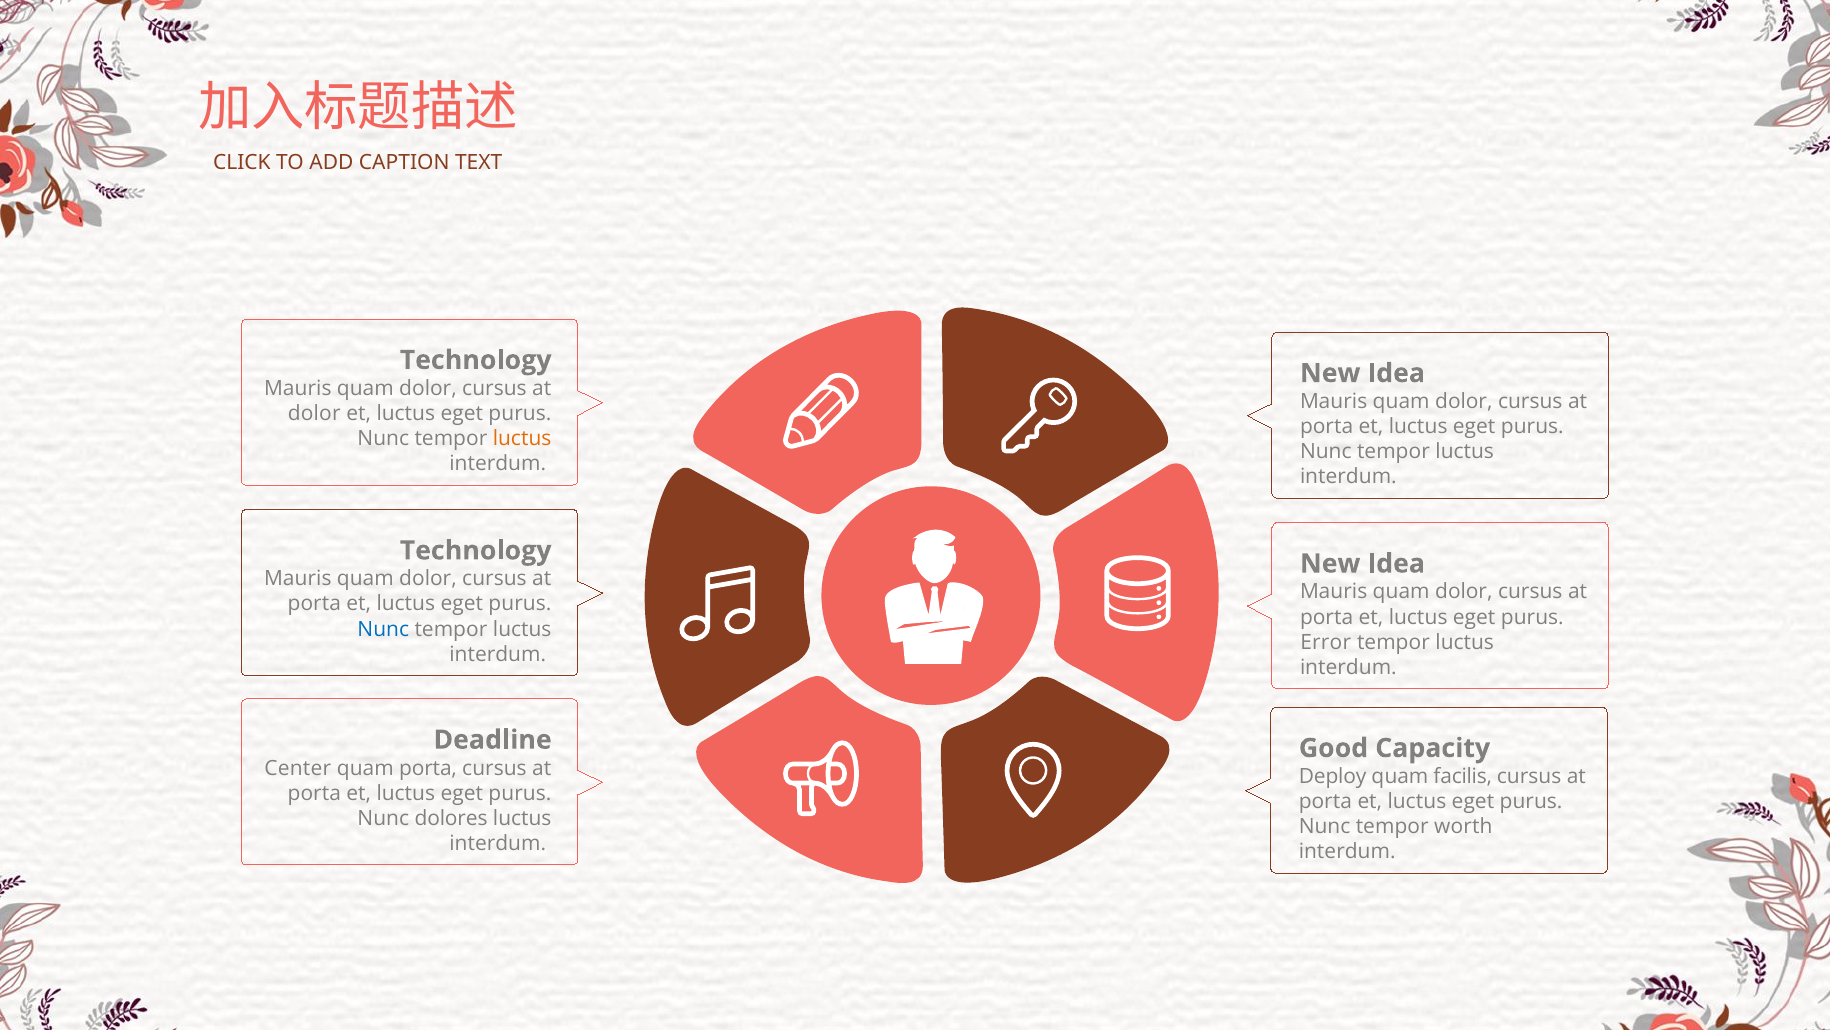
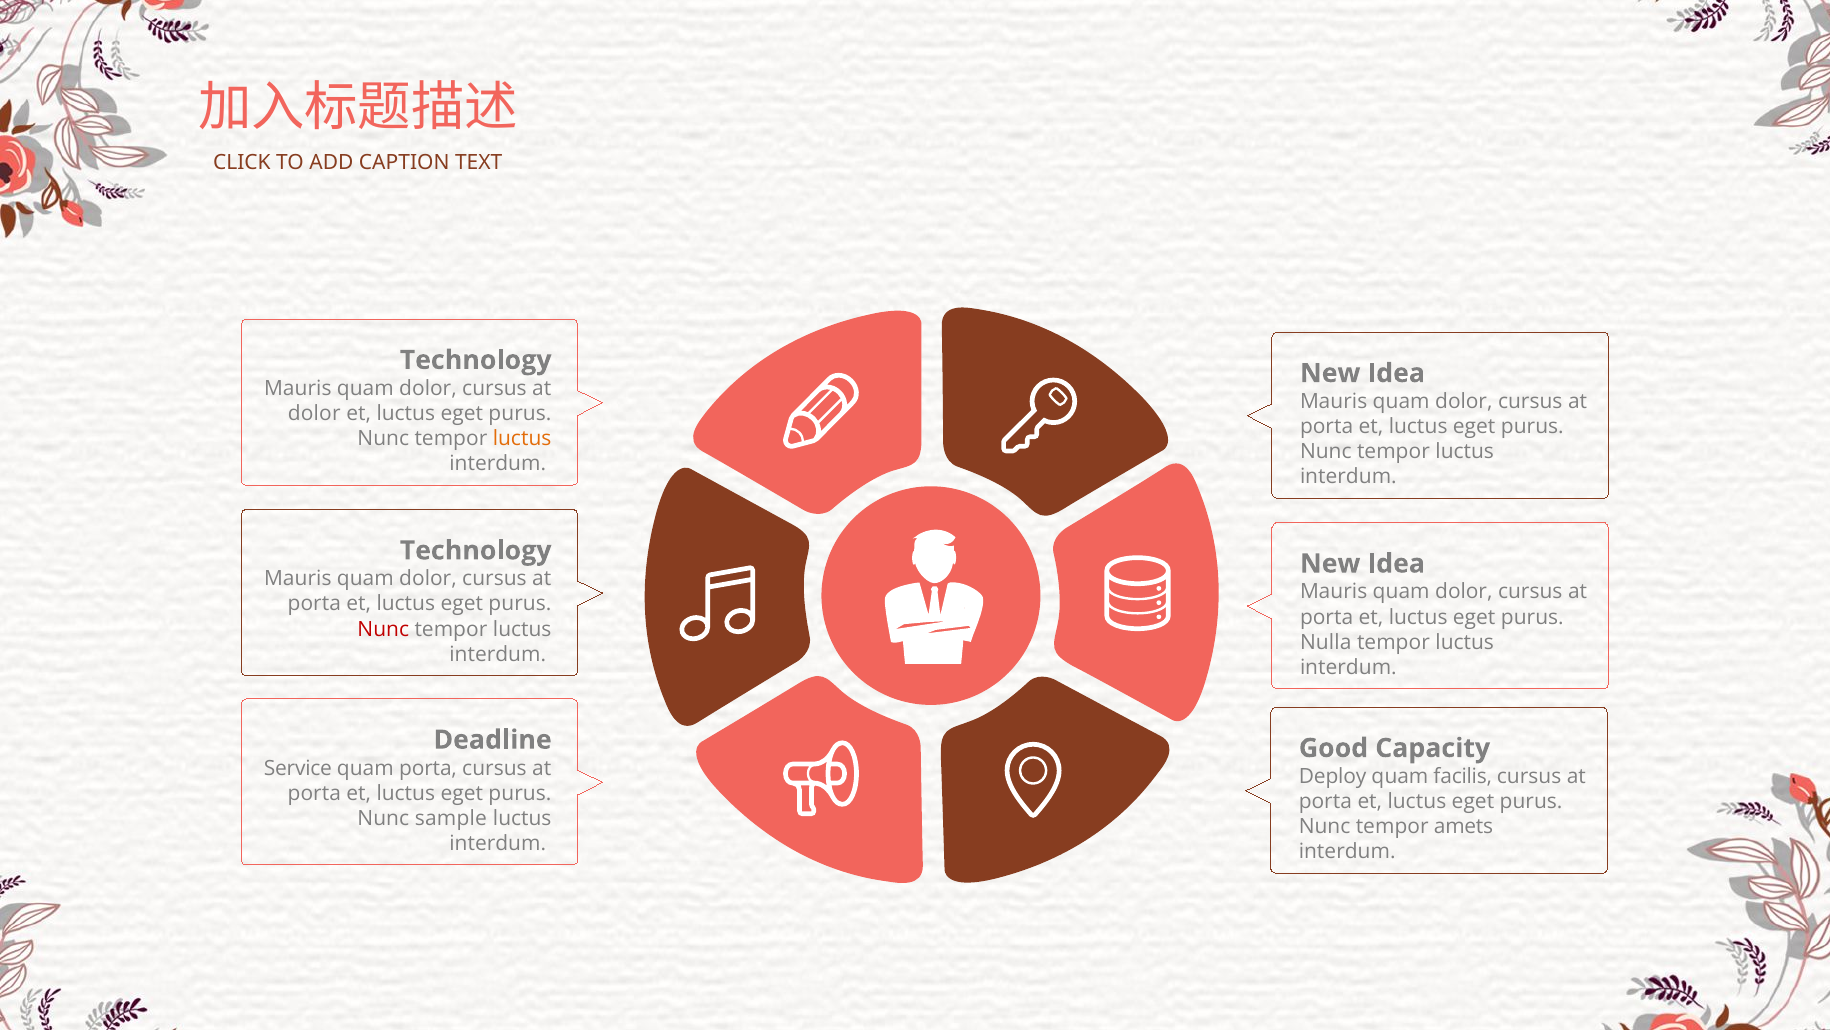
Nunc colour: blue -> red (383, 629)
Error: Error -> Nulla (1326, 642)
Center: Center -> Service (298, 768)
dolores: dolores -> sample (451, 818)
worth: worth -> amets (1464, 827)
